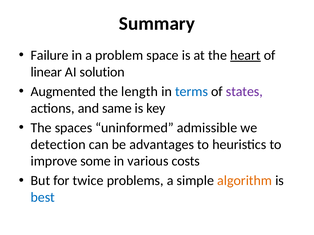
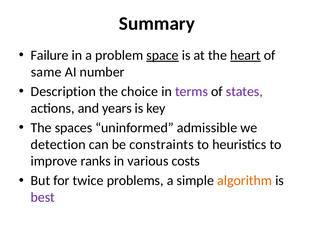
space underline: none -> present (163, 55)
linear: linear -> same (46, 72)
solution: solution -> number (102, 72)
Augmented: Augmented -> Description (63, 92)
length: length -> choice (140, 92)
terms colour: blue -> purple (191, 92)
same: same -> years (117, 108)
advantages: advantages -> constraints (162, 145)
some: some -> ranks (96, 161)
best colour: blue -> purple (43, 198)
